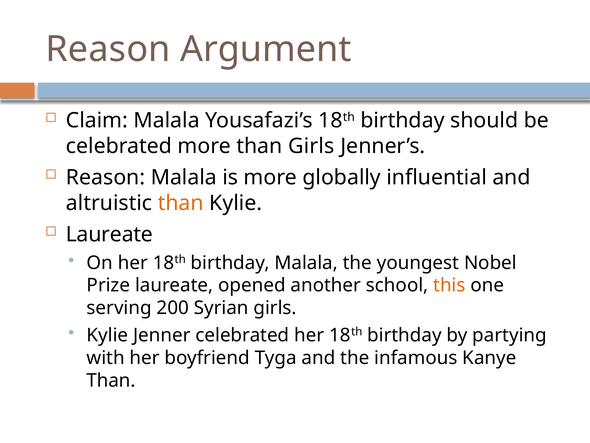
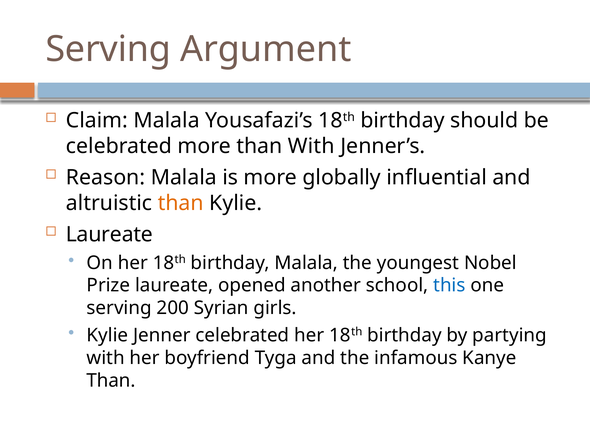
Reason: Reason -> Serving (108, 49)
than Girls: Girls -> With (311, 146)
this colour: orange -> blue (449, 285)
